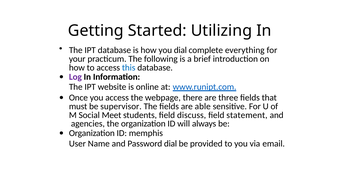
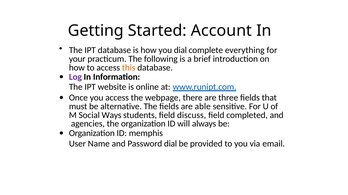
Utilizing: Utilizing -> Account (221, 31)
this colour: blue -> orange (129, 68)
supervisor: supervisor -> alternative (121, 107)
Meet: Meet -> Ways (112, 116)
statement: statement -> completed (247, 116)
